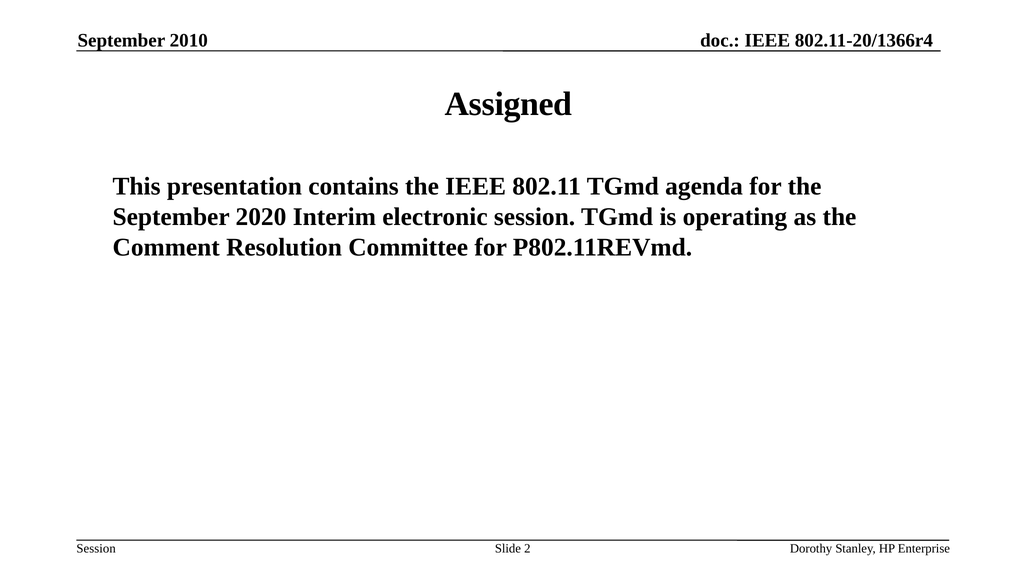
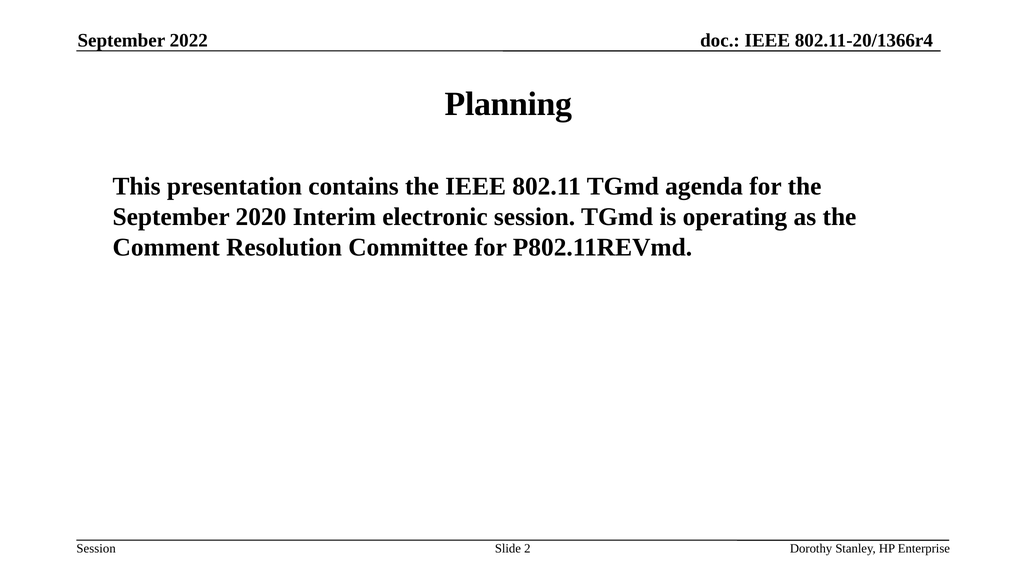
2010: 2010 -> 2022 (189, 41)
Assigned: Assigned -> Planning (509, 104)
